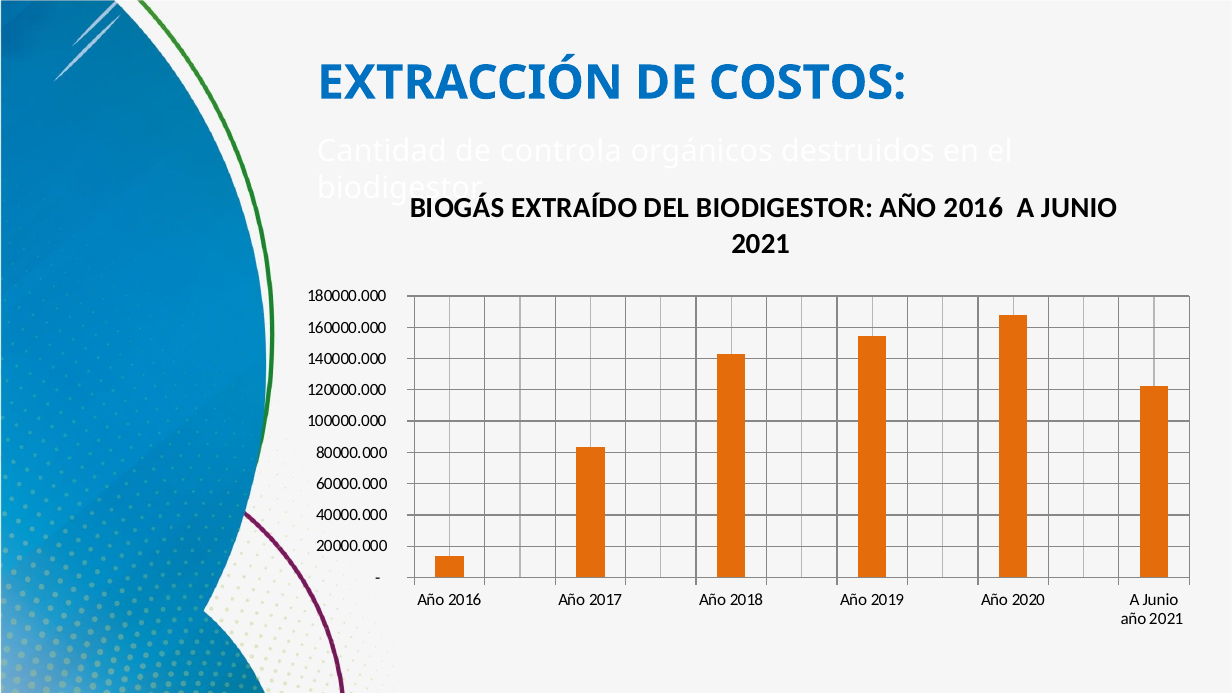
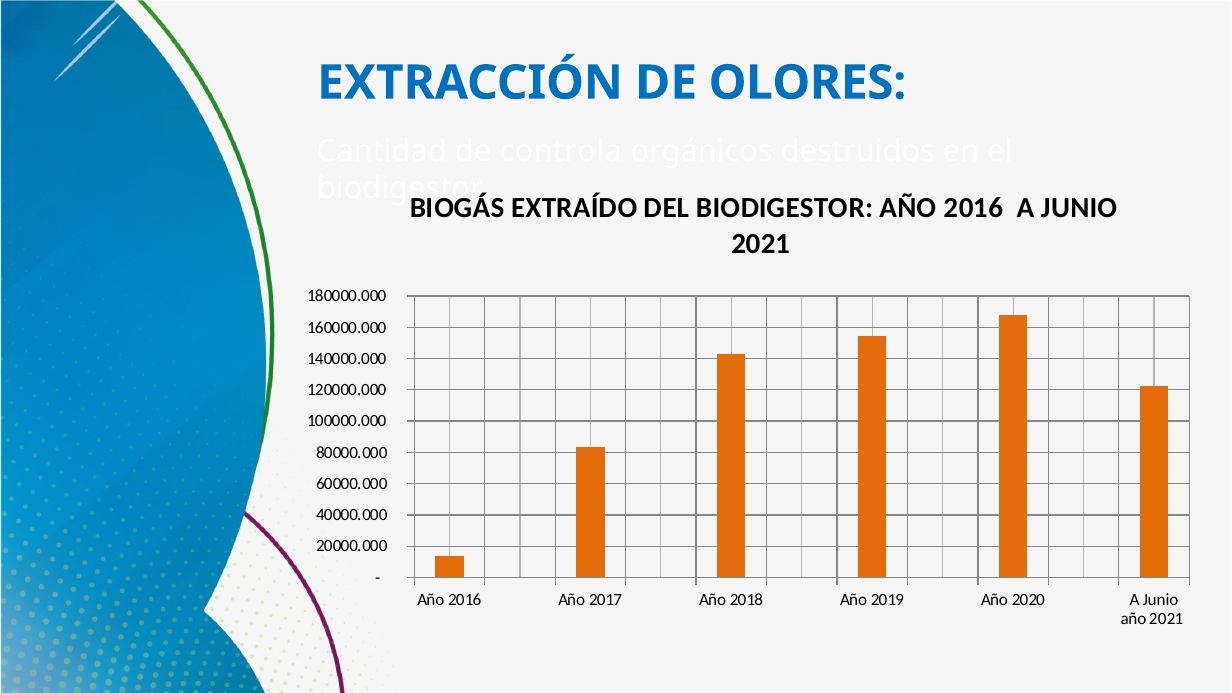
COSTOS: COSTOS -> OLORES (808, 83)
